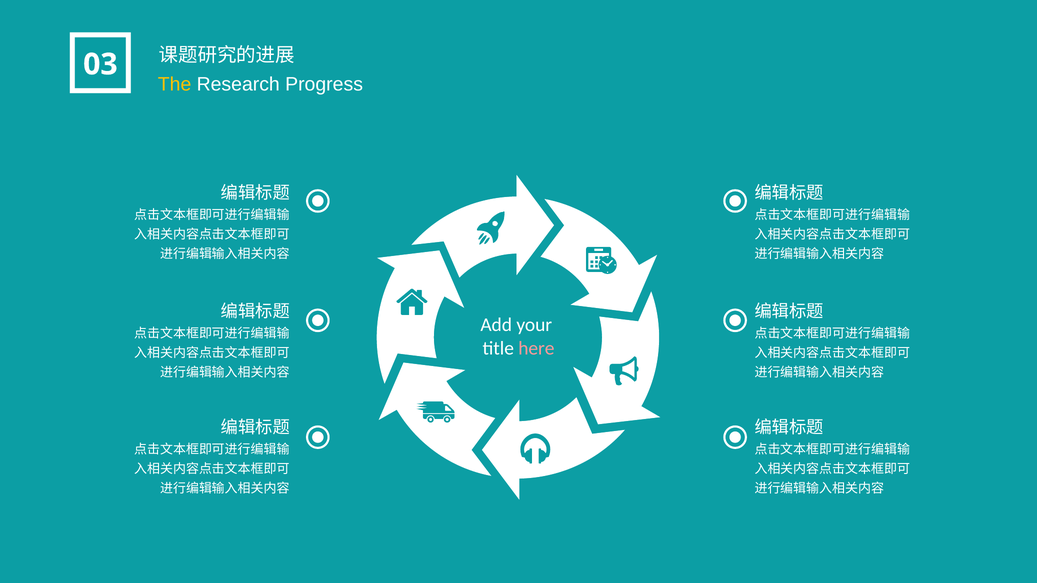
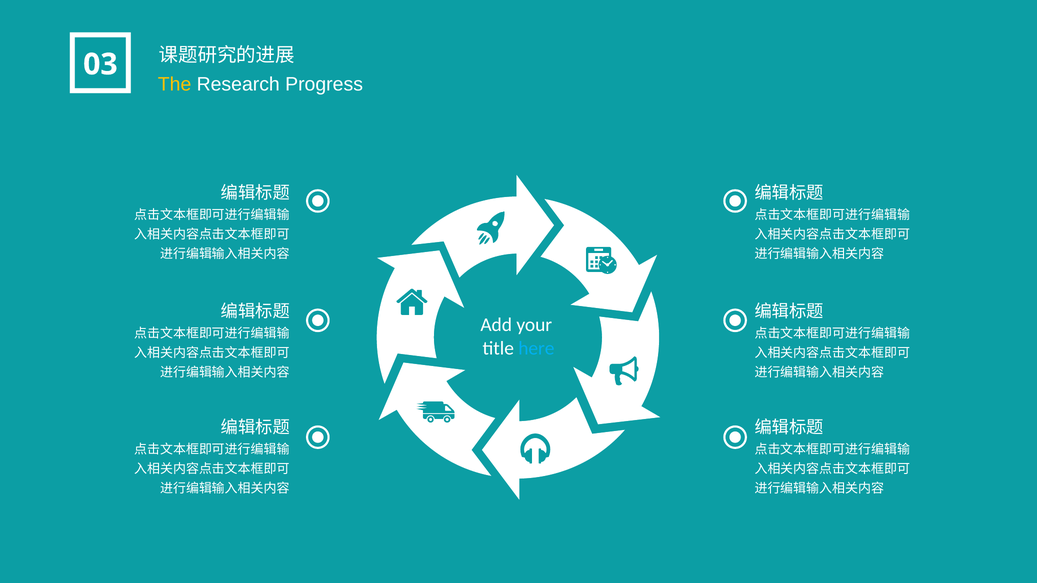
here colour: pink -> light blue (536, 348)
